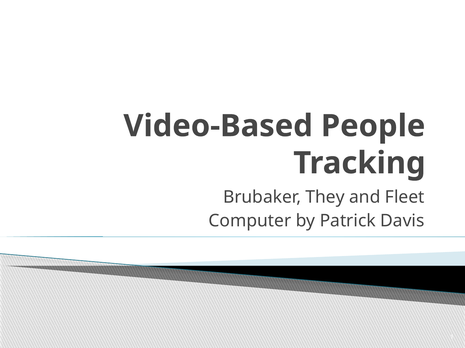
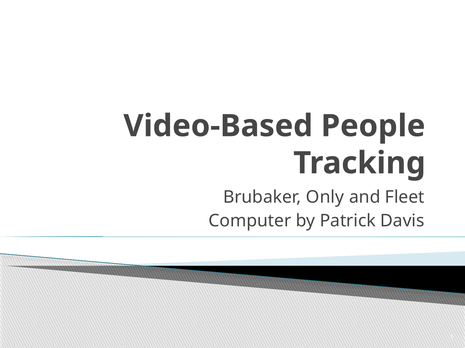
They: They -> Only (325, 198)
